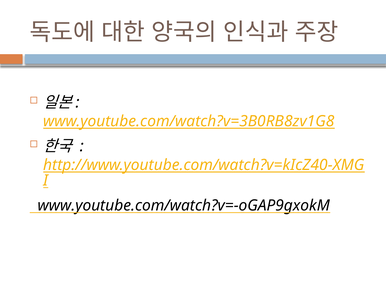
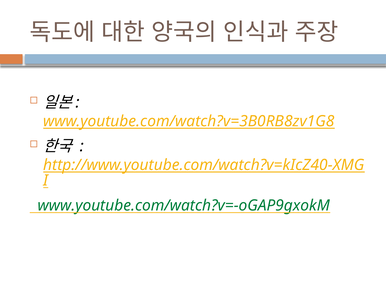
www.youtube.com/watch?v=-oGAP9gxokM colour: black -> green (184, 205)
